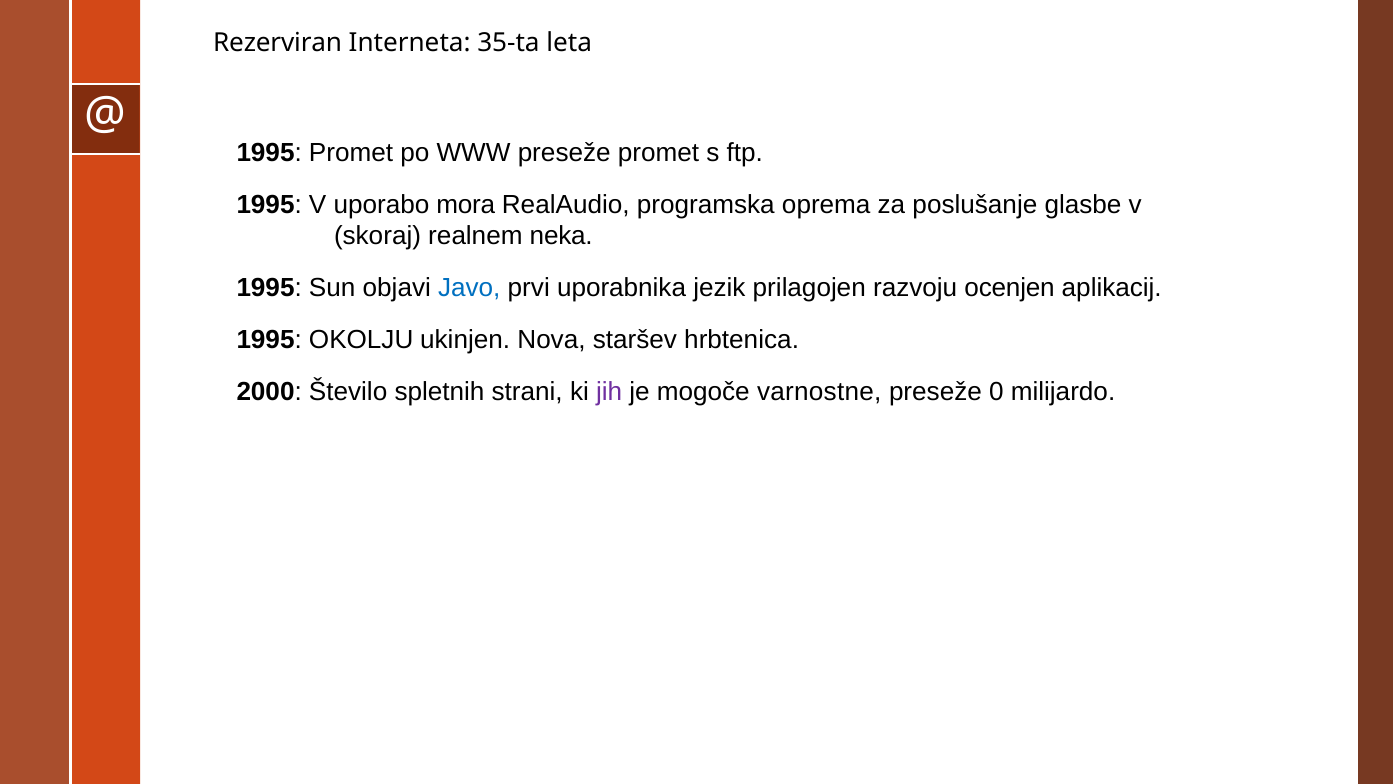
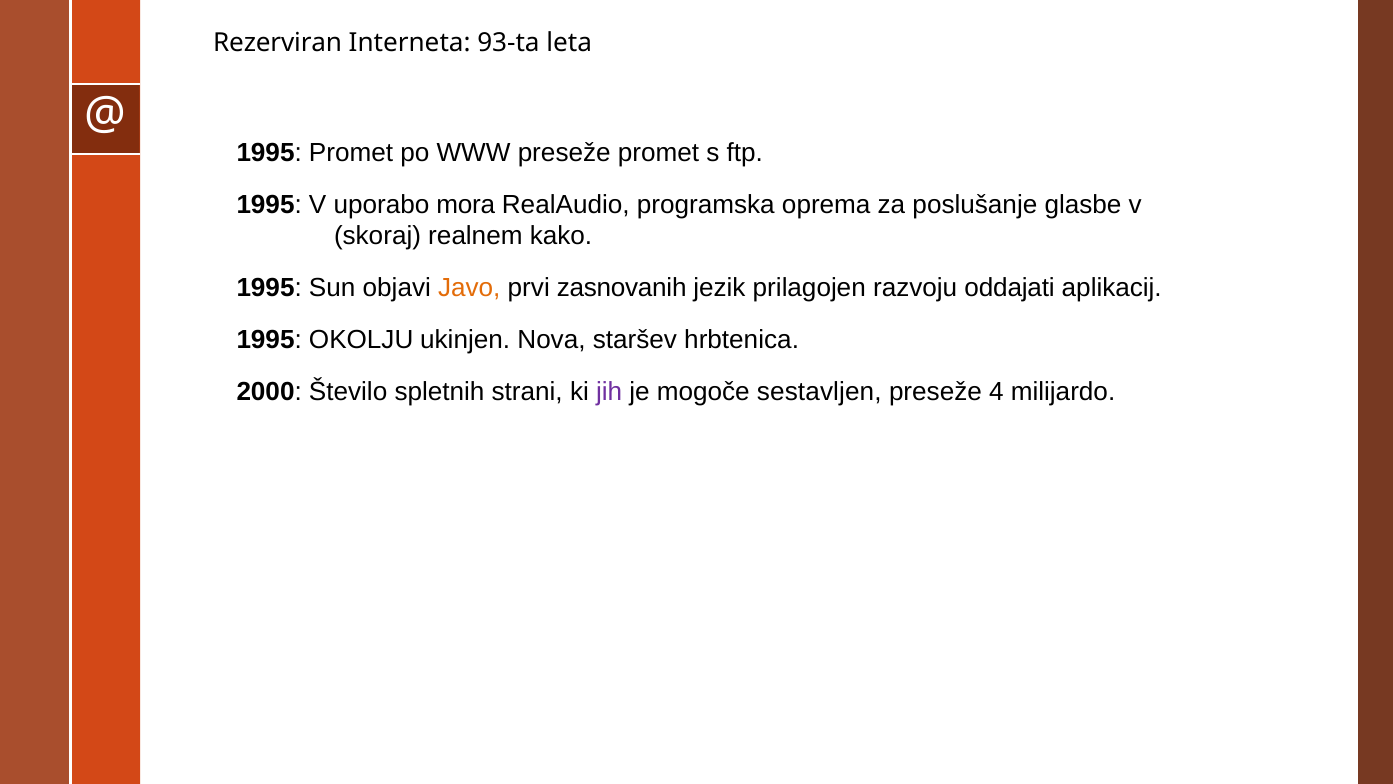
35-ta: 35-ta -> 93-ta (508, 43)
neka: neka -> kako (561, 236)
Javo colour: blue -> orange (469, 288)
uporabnika: uporabnika -> zasnovanih (622, 288)
ocenjen: ocenjen -> oddajati (1010, 288)
varnostne: varnostne -> sestavljen (819, 391)
0: 0 -> 4 (996, 391)
